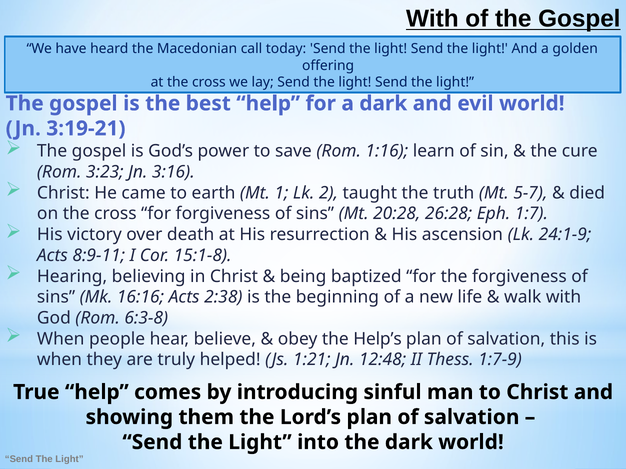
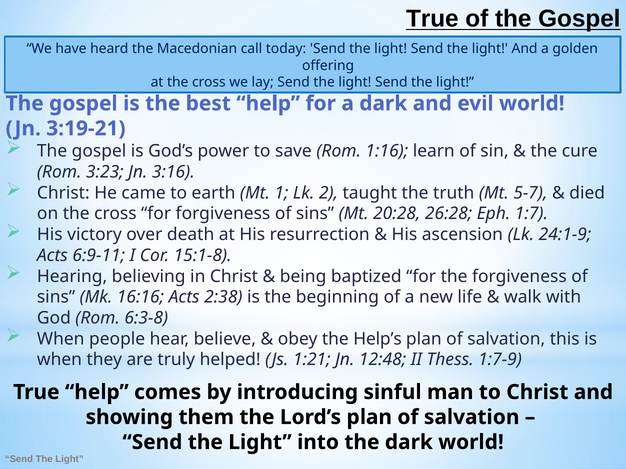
With: With -> True (432, 19)
8:9-11: 8:9-11 -> 6:9-11 (99, 256)
